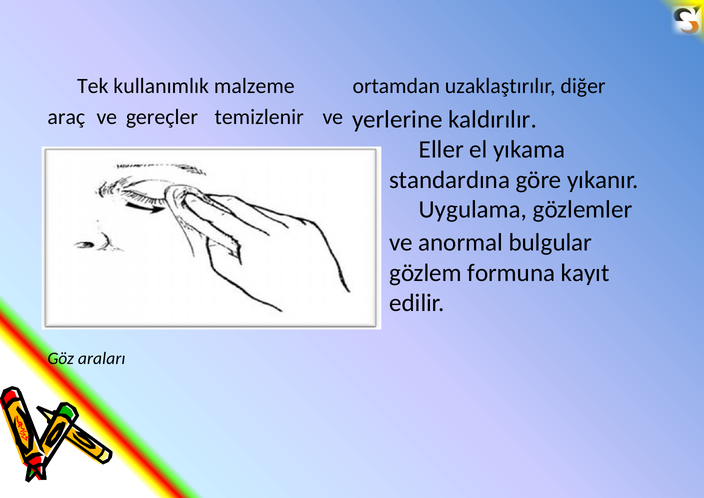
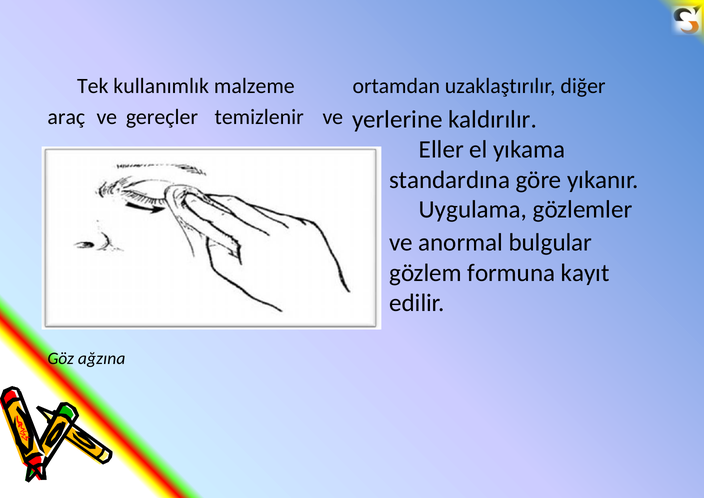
araları: araları -> ağzına (102, 359)
